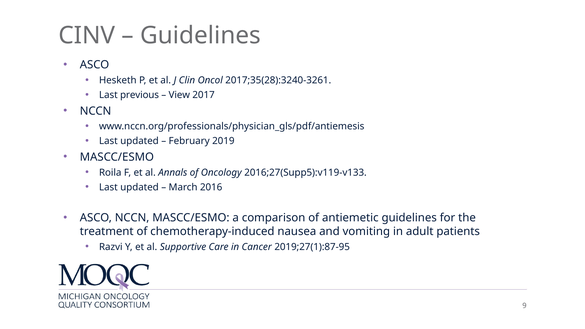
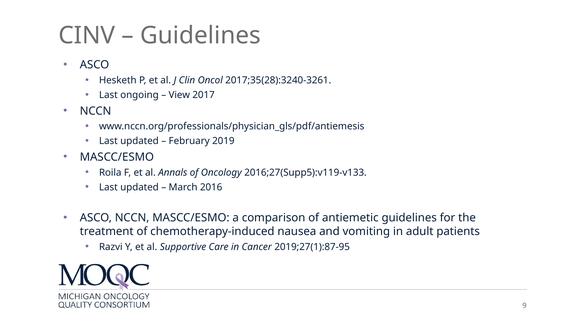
previous: previous -> ongoing (139, 95)
